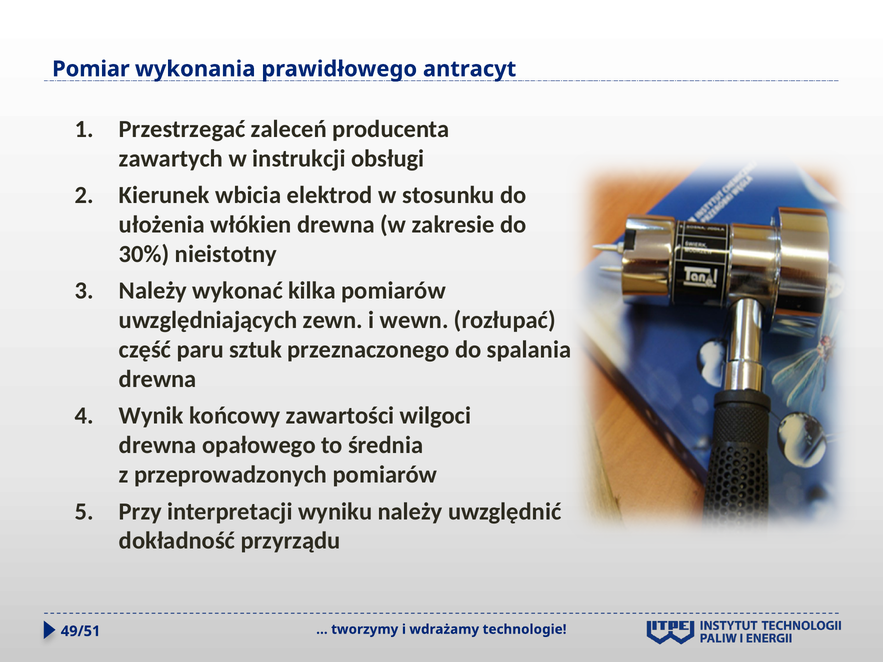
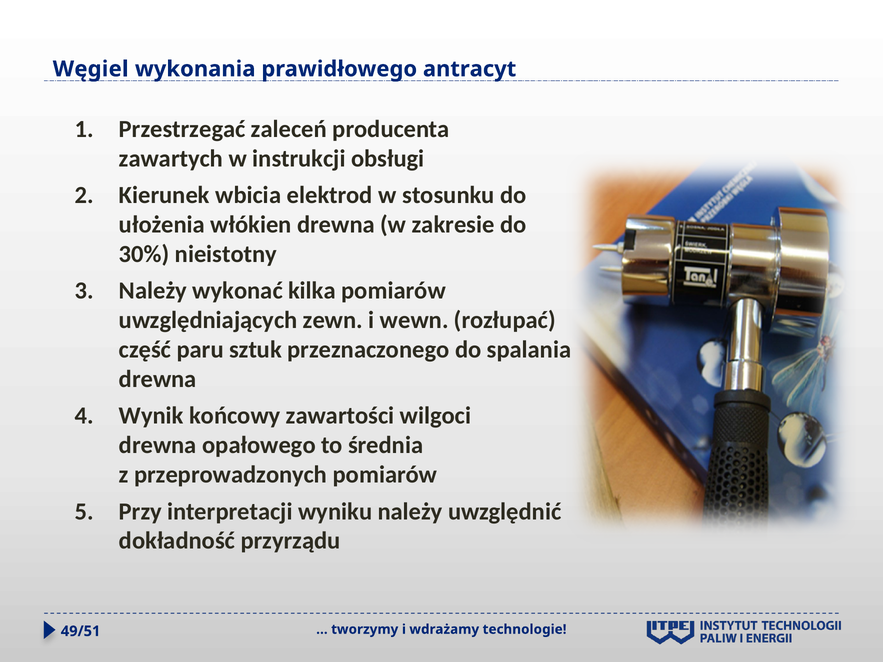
Pomiar: Pomiar -> Węgiel (91, 69)
